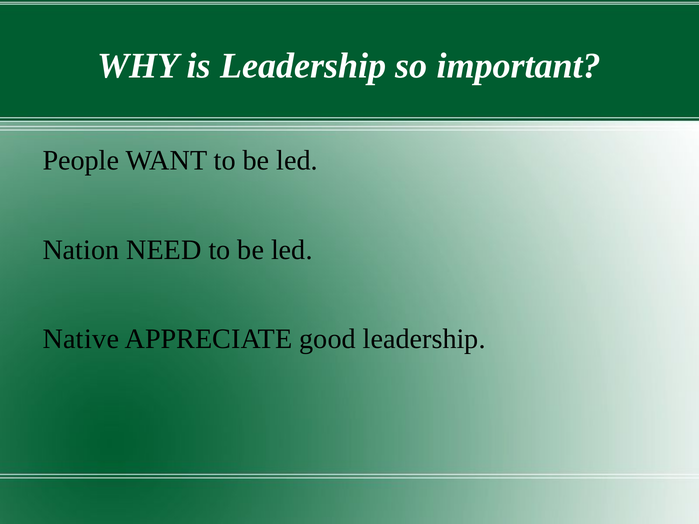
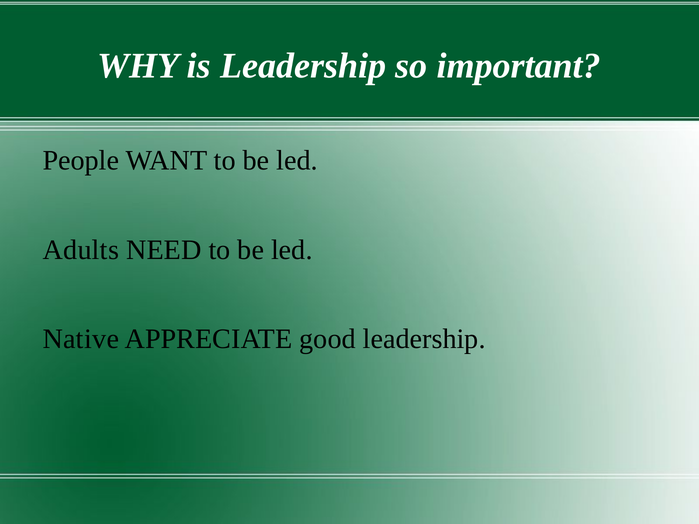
Nation: Nation -> Adults (81, 250)
